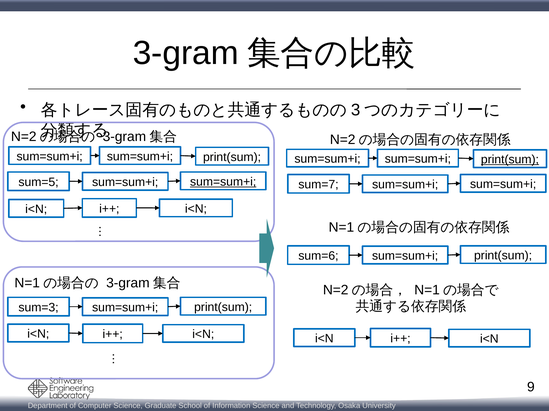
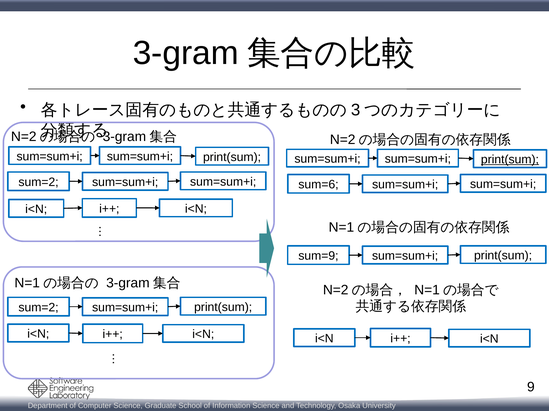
sum=5: sum=5 -> sum=2 (39, 182)
sum=sum+i underline: present -> none (223, 182)
sum=7: sum=7 -> sum=6 (318, 185)
sum=6: sum=6 -> sum=9 (318, 256)
sum=3: sum=3 -> sum=2 (39, 308)
